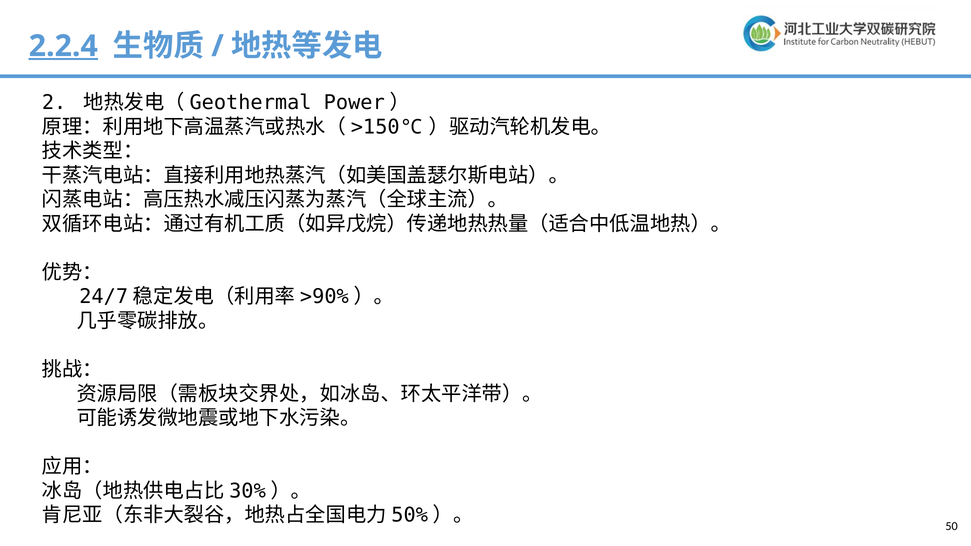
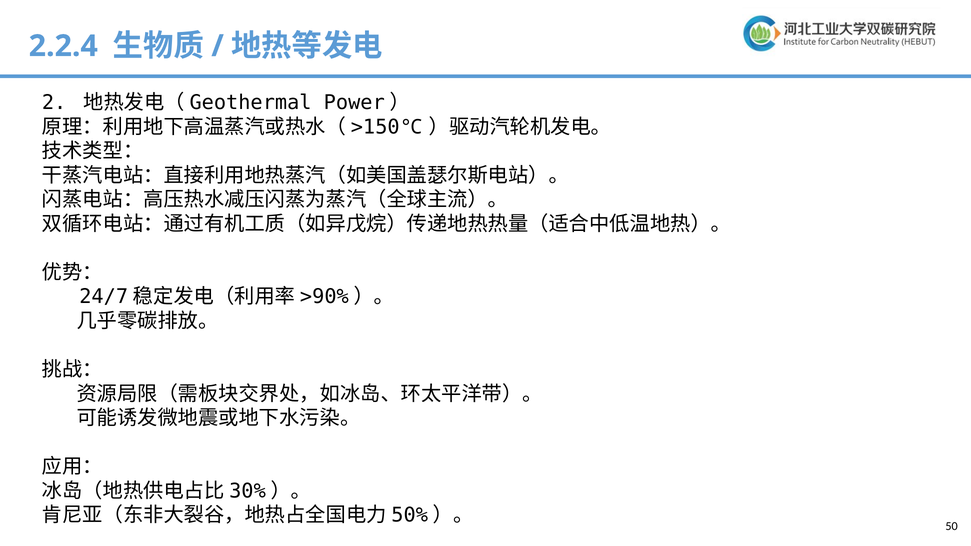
2.2.4 underline: present -> none (63, 46)
